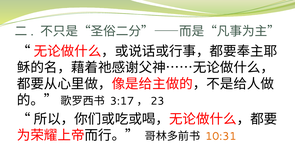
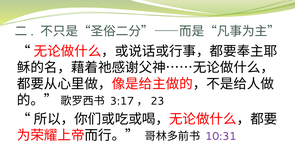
10:31 colour: orange -> purple (221, 136)
